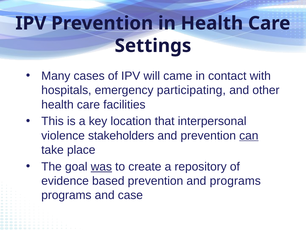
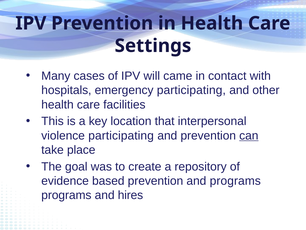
violence stakeholders: stakeholders -> participating (121, 135)
was underline: present -> none (101, 166)
case: case -> hires (130, 195)
